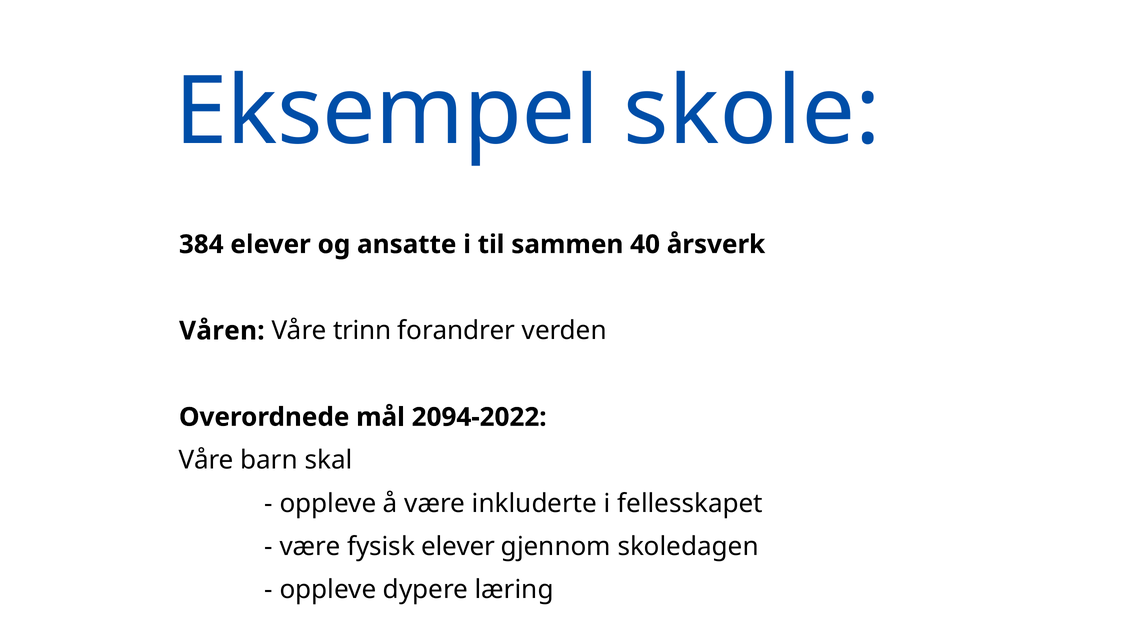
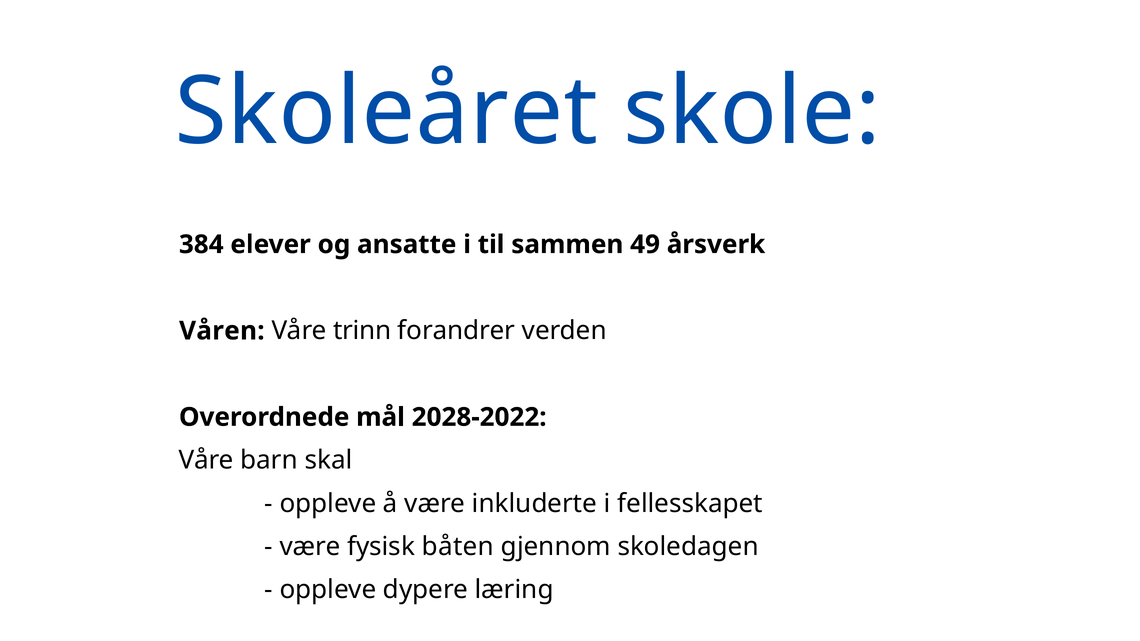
Eksempel: Eksempel -> Skoleåret (386, 112)
40: 40 -> 49 (645, 245)
2094-2022: 2094-2022 -> 2028-2022 (479, 417)
fysisk elever: elever -> båten (458, 547)
